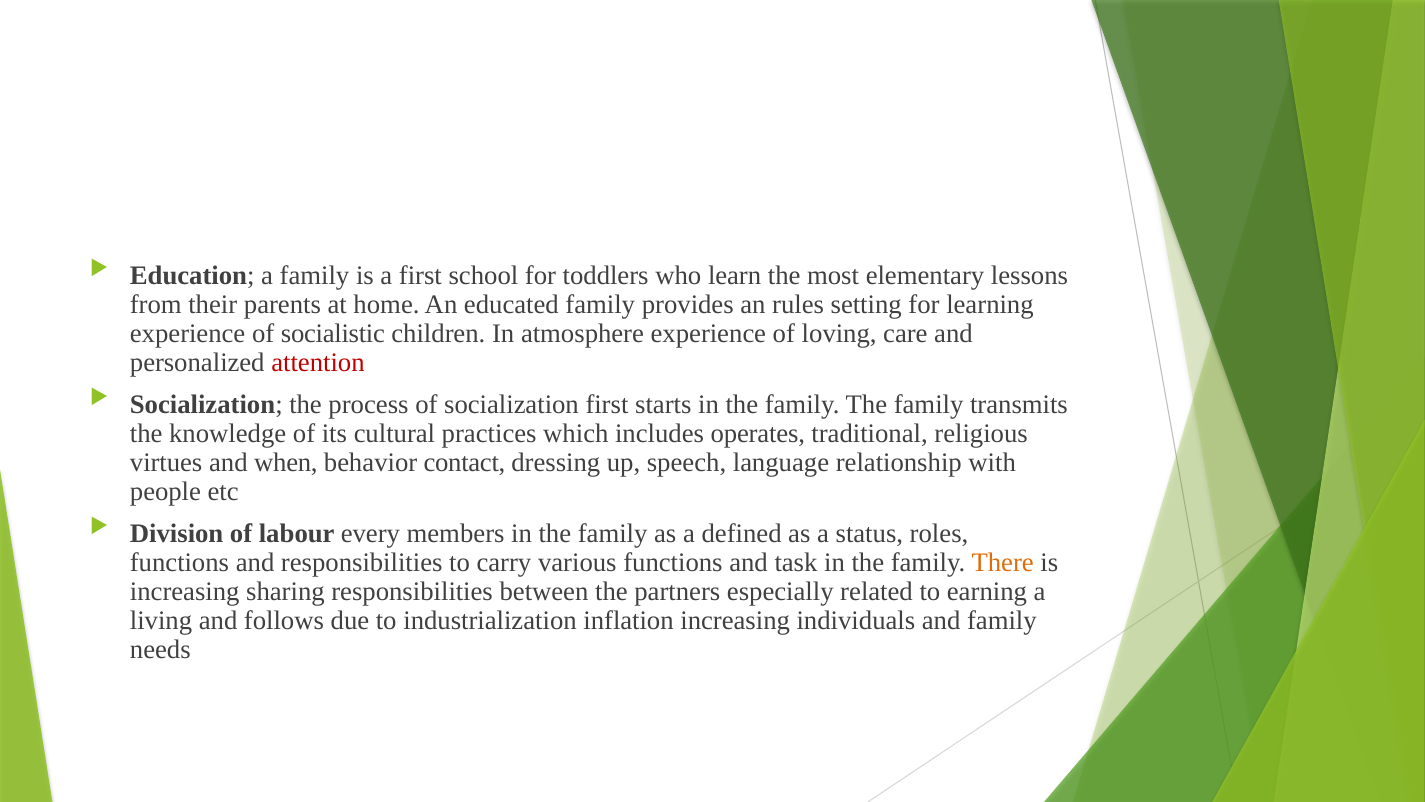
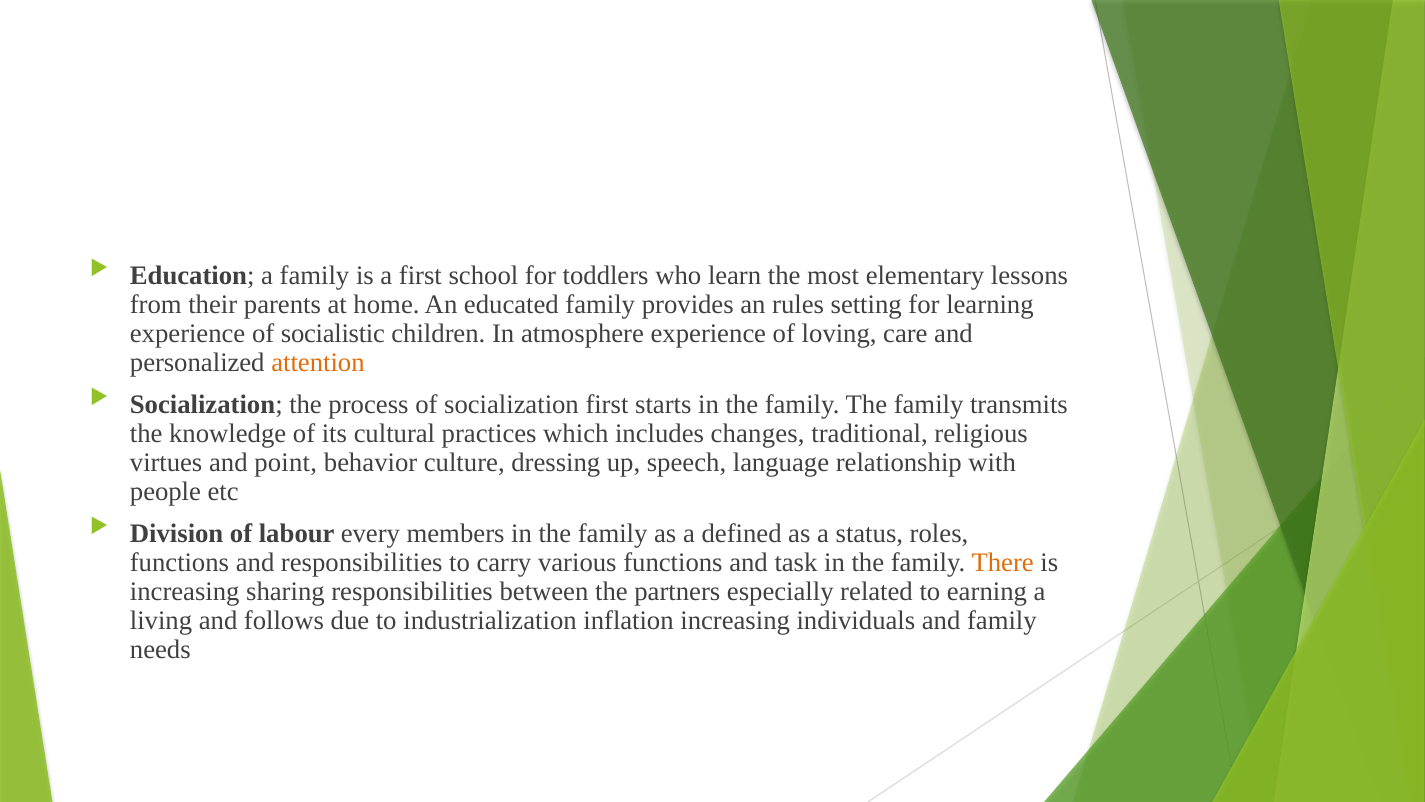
attention colour: red -> orange (318, 362)
operates: operates -> changes (758, 433)
when: when -> point (286, 462)
contact: contact -> culture (464, 462)
